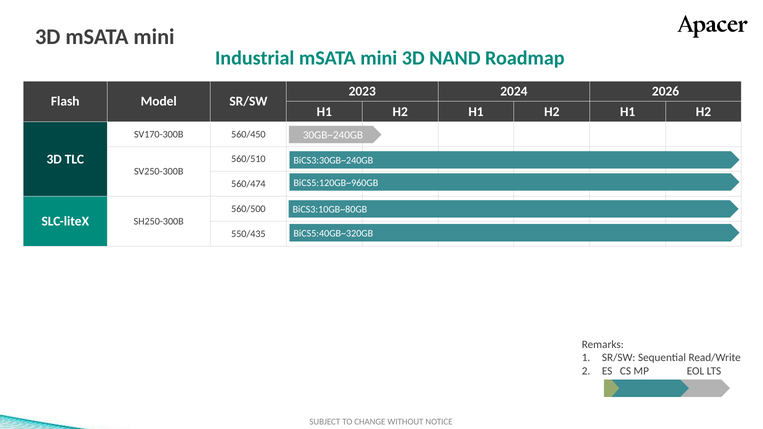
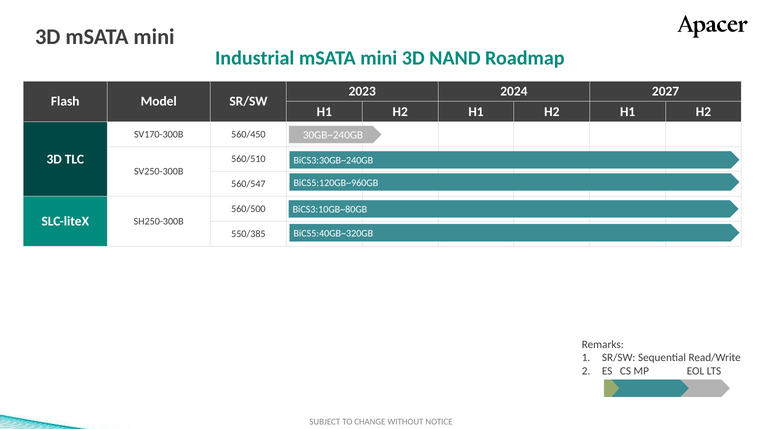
2026: 2026 -> 2027 (666, 91)
560/474: 560/474 -> 560/547 (248, 184)
550/435: 550/435 -> 550/385 (248, 234)
